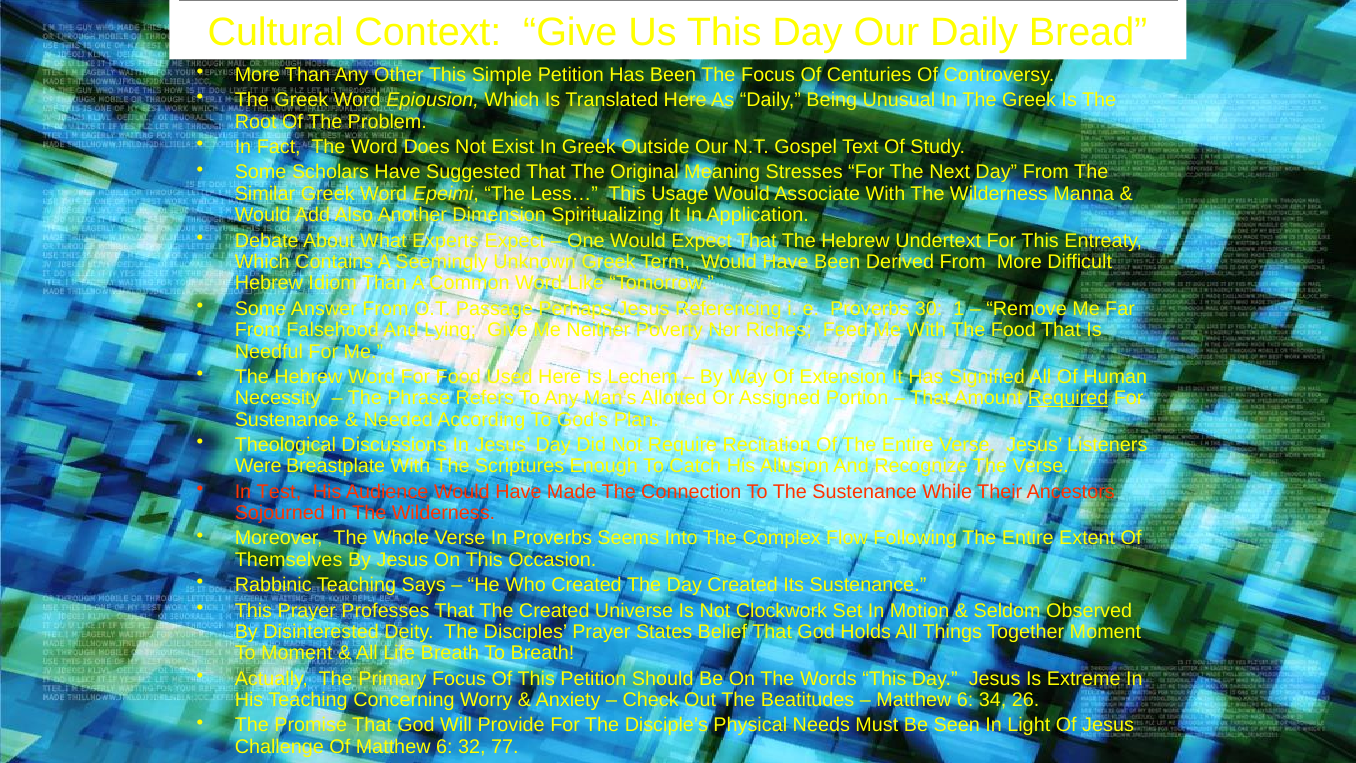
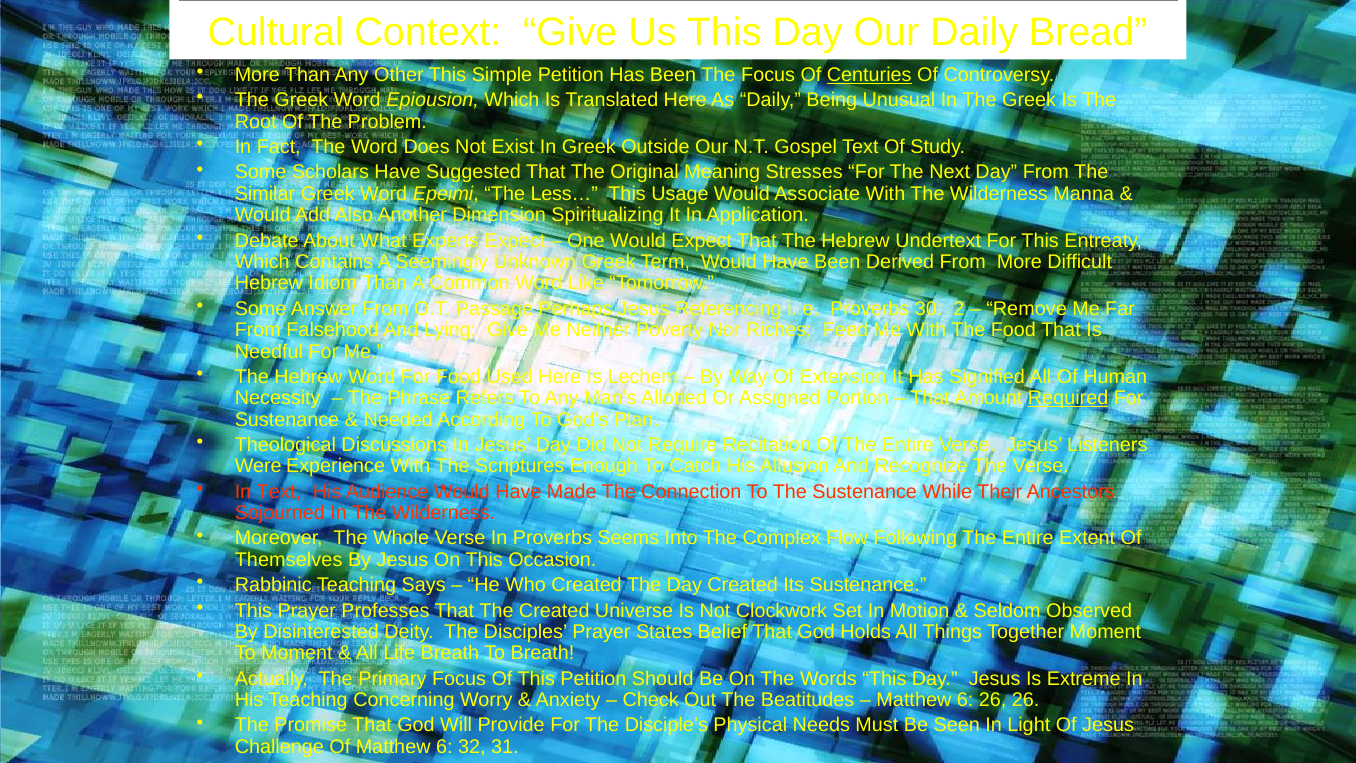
Centuries underline: none -> present (869, 75)
1: 1 -> 2 (959, 309)
Breastplate: Breastplate -> Experience (336, 466)
In Test: Test -> Text (279, 492)
6 34: 34 -> 26 (993, 700)
77: 77 -> 31 (505, 747)
